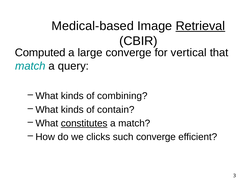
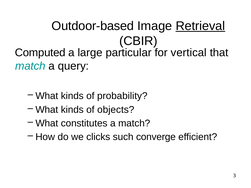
Medical-based: Medical-based -> Outdoor-based (93, 26)
large converge: converge -> particular (129, 53)
combining: combining -> probability (122, 96)
contain: contain -> objects (116, 110)
constitutes underline: present -> none (84, 123)
